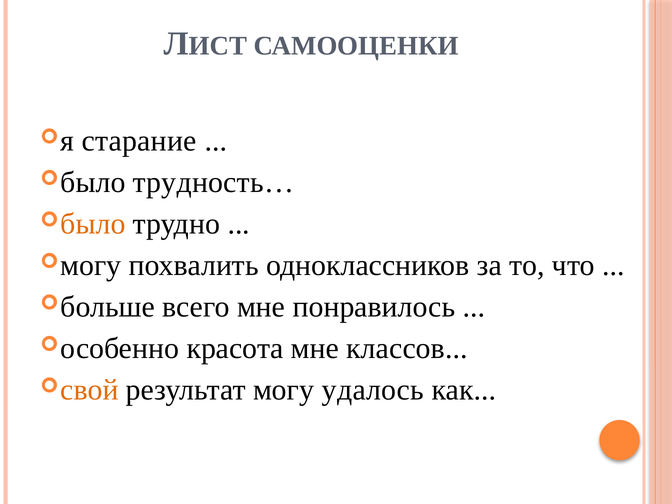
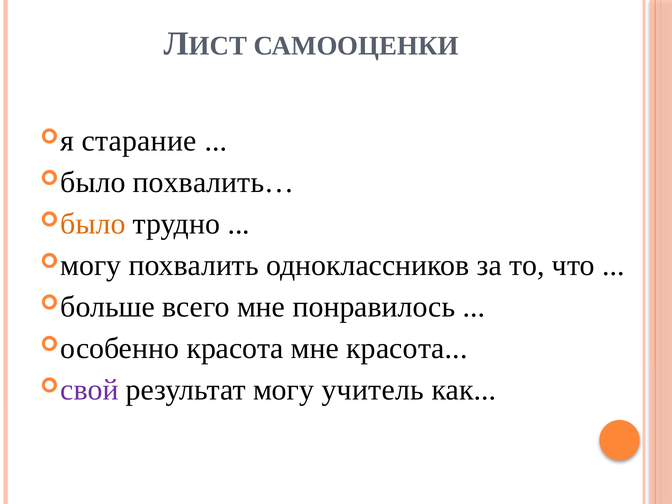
трудность…: трудность… -> похвалить… (214, 182)
мне классов: классов -> красота (407, 348)
свой colour: orange -> purple (89, 390)
удалось: удалось -> учитель (373, 390)
